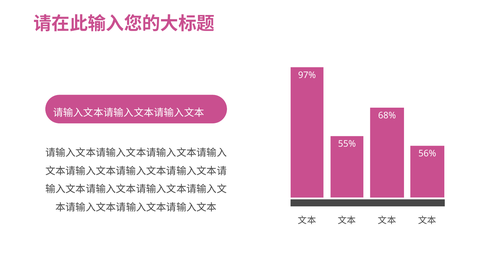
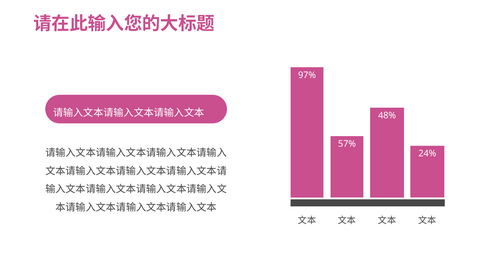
68%: 68% -> 48% (387, 115)
55%: 55% -> 57% (347, 144)
56%: 56% -> 24% (427, 153)
